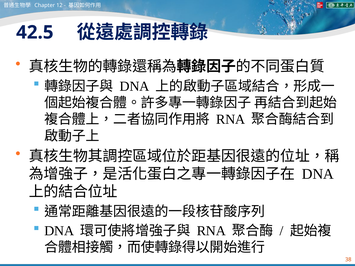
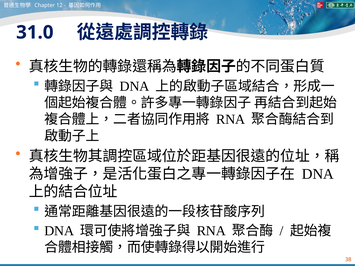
42.5: 42.5 -> 31.0 (35, 32)
